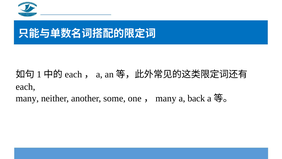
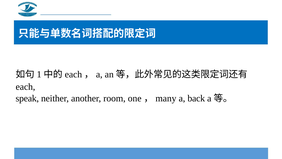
many: many -> speak (27, 98)
some: some -> room (114, 98)
